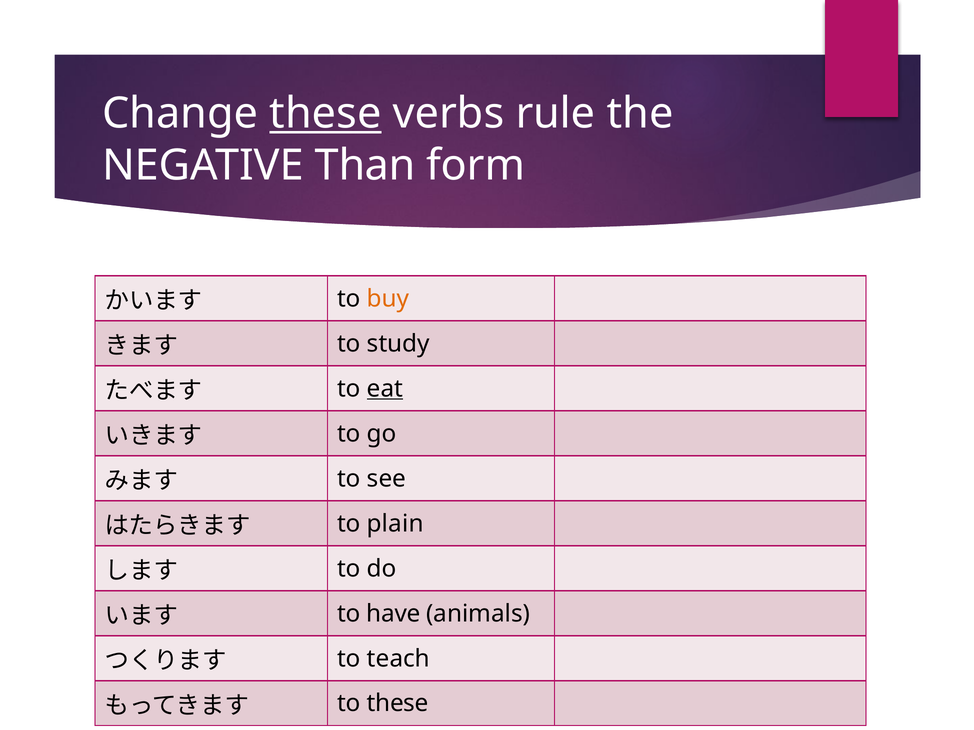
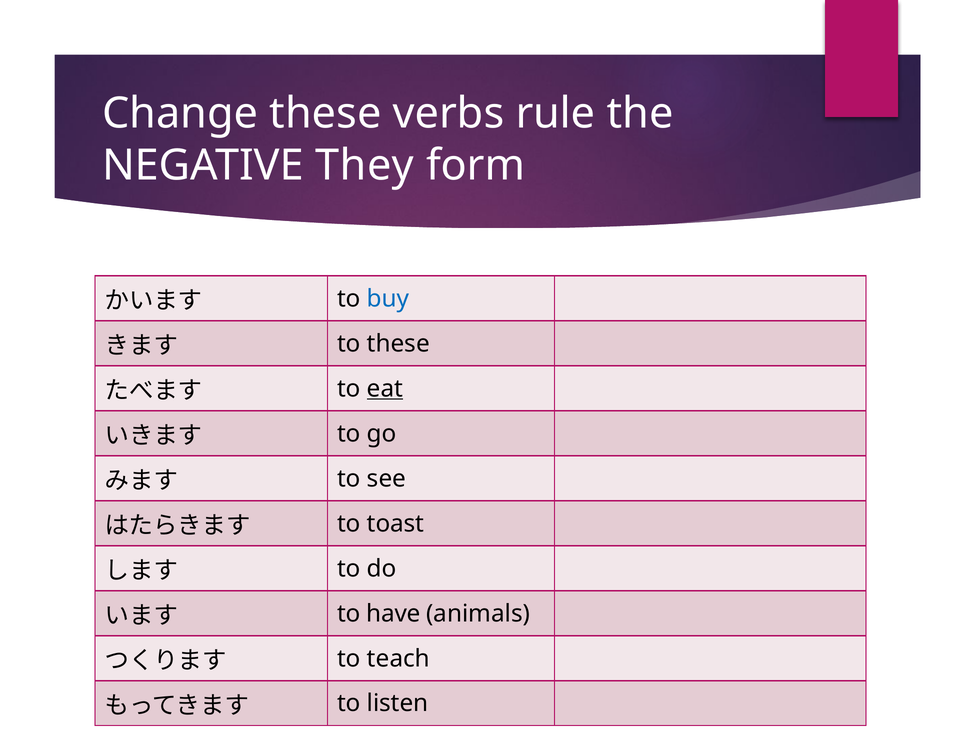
these underline: present -> none (325, 114)
Than: Than -> They (365, 166)
buy colour: orange -> blue (388, 299)
to study: study -> these (398, 344)
plain: plain -> toast (395, 524)
to these: these -> listen (398, 704)
